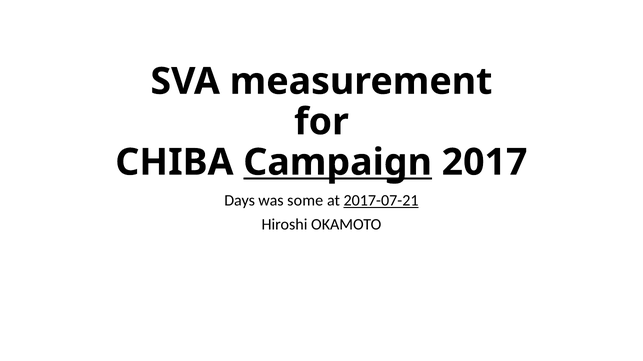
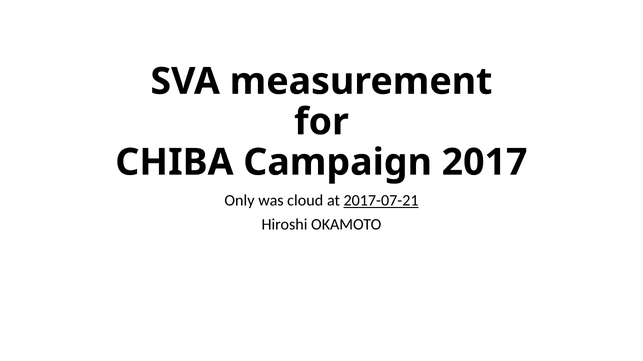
Campaign underline: present -> none (338, 163)
Days: Days -> Only (240, 201)
some: some -> cloud (305, 201)
